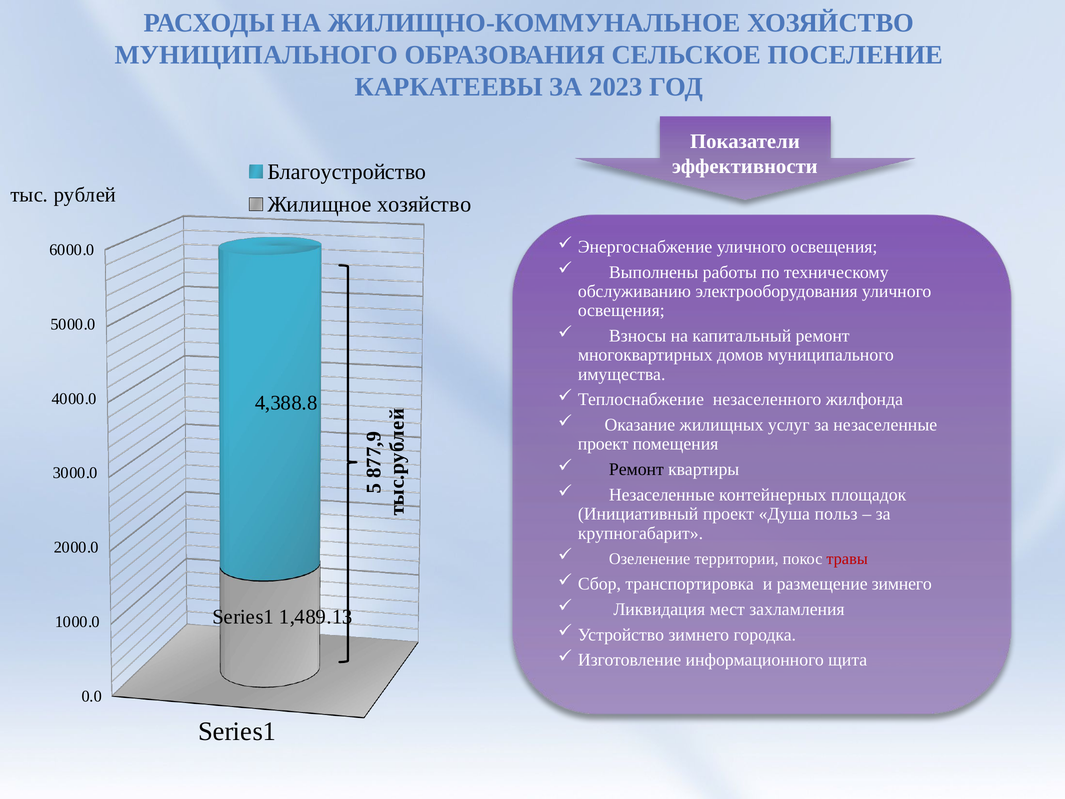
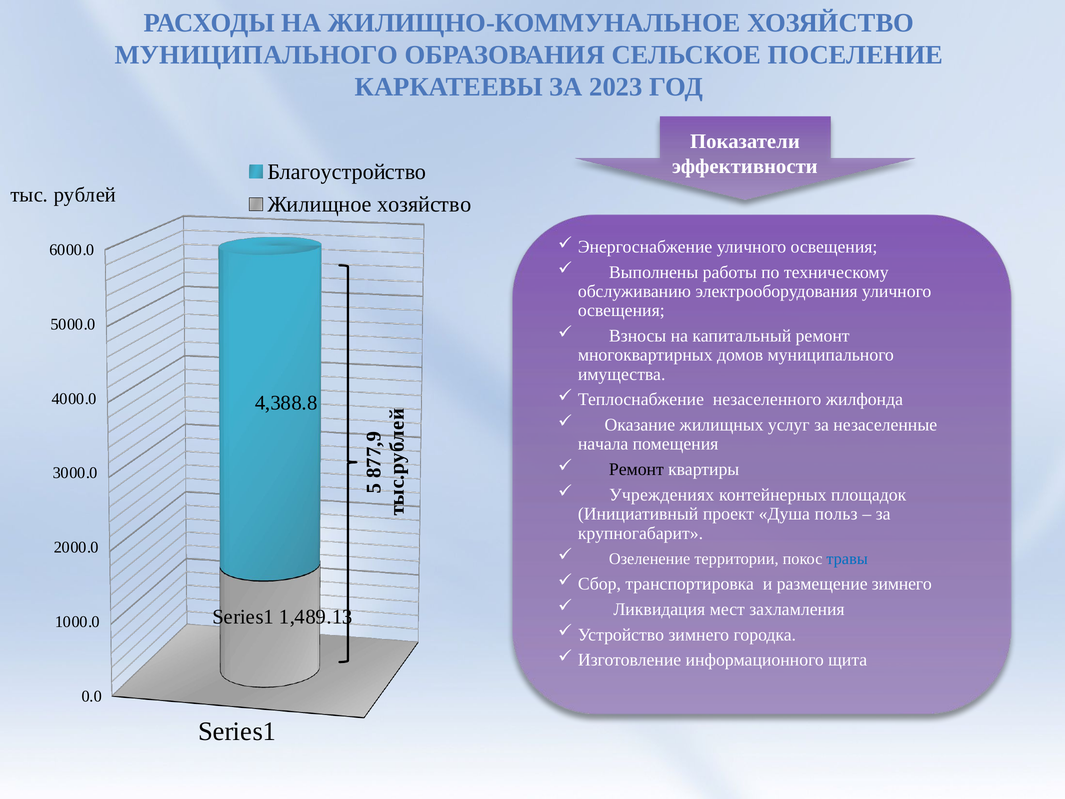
проект: проект -> начала (603, 444)
Незаселенные: Незаселенные -> Учреждениях (662, 495)
травы colour: red -> blue (847, 559)
